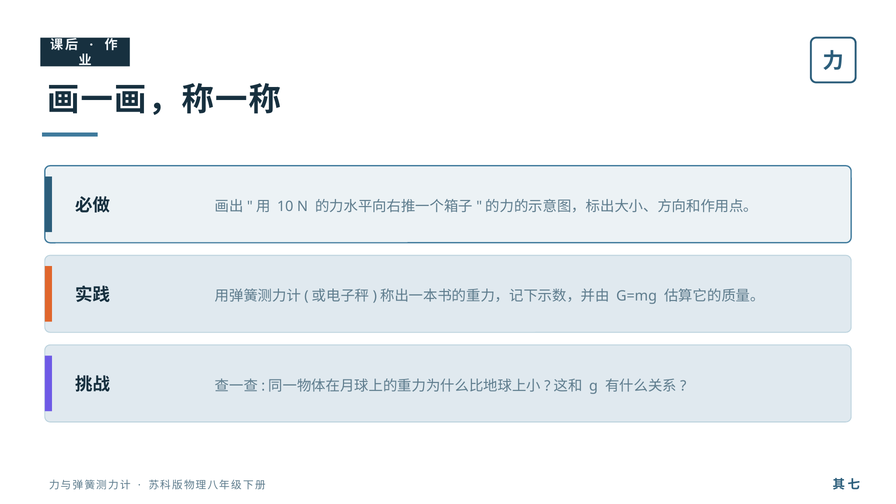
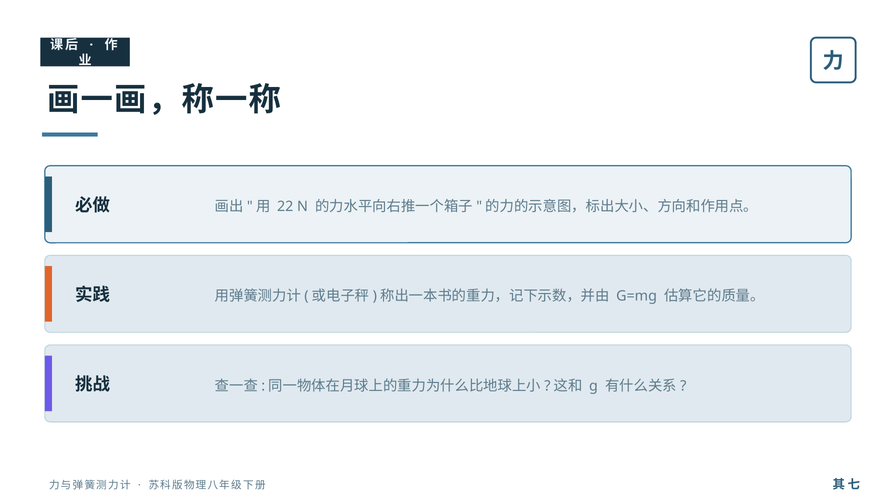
10: 10 -> 22 (285, 207)
